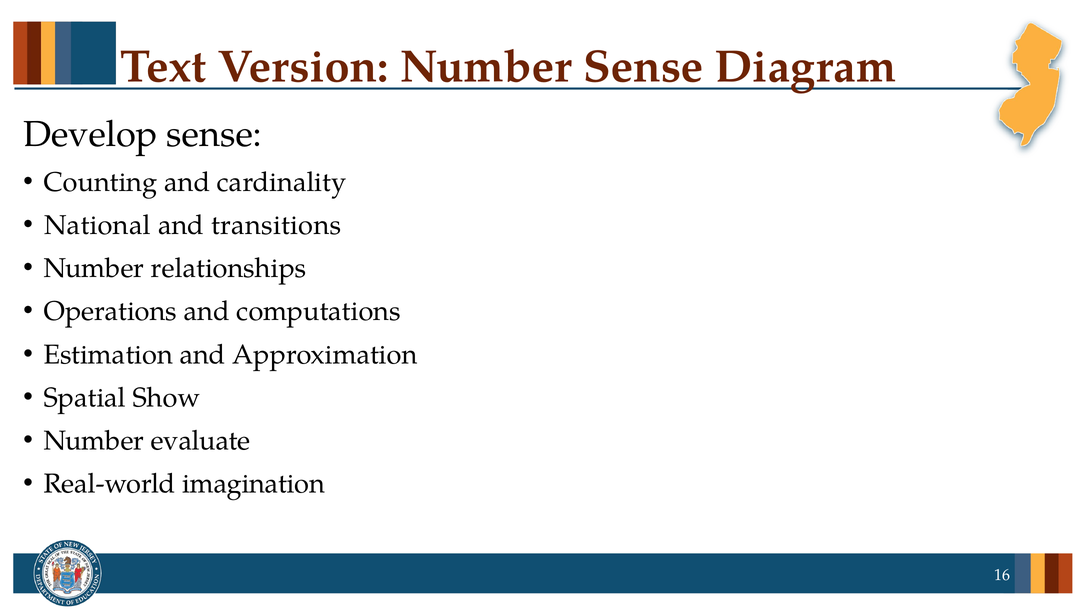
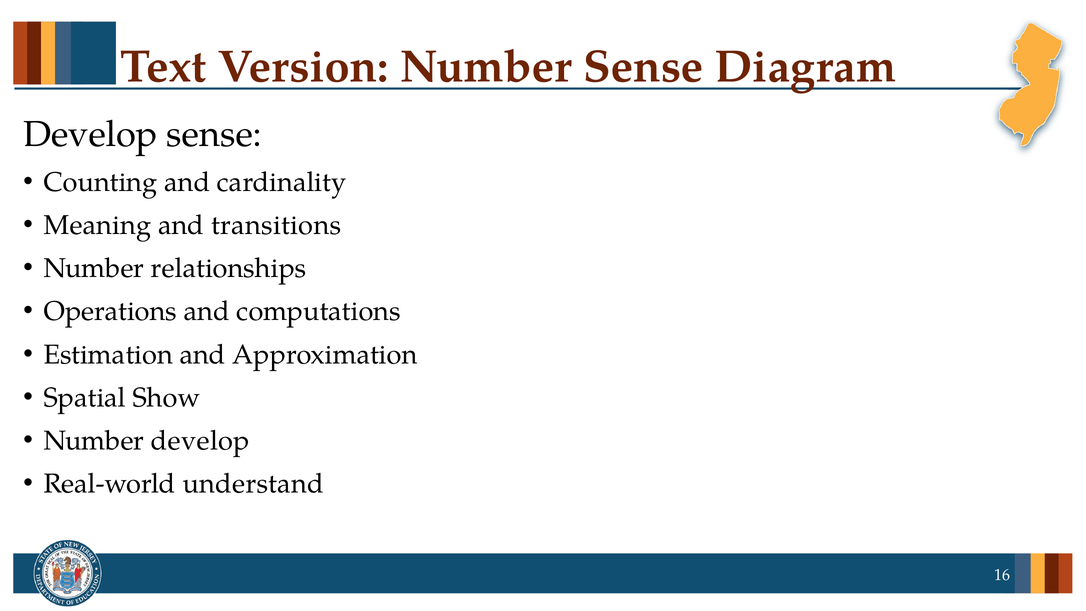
National: National -> Meaning (97, 225)
Number evaluate: evaluate -> develop (200, 441)
imagination: imagination -> understand (253, 484)
